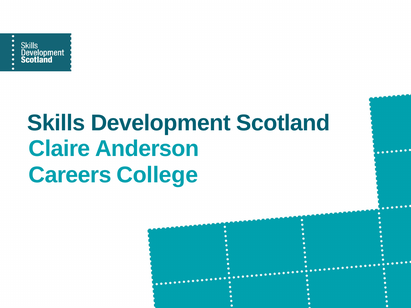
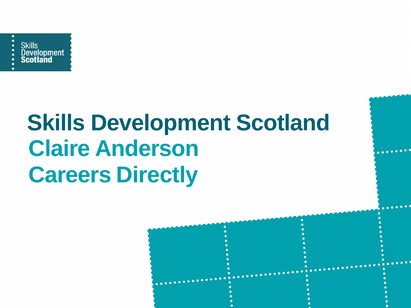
College: College -> Directly (157, 175)
